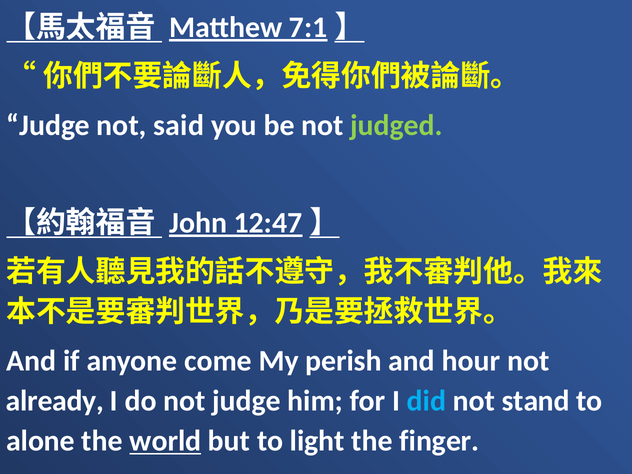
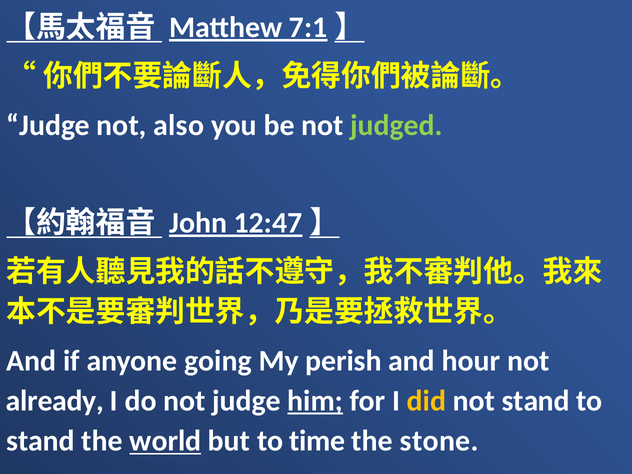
said: said -> also (179, 125)
come: come -> going (218, 361)
him underline: none -> present (315, 401)
did colour: light blue -> yellow (426, 401)
alone: alone -> stand (41, 441)
light: light -> time (317, 441)
finger: finger -> stone (439, 441)
